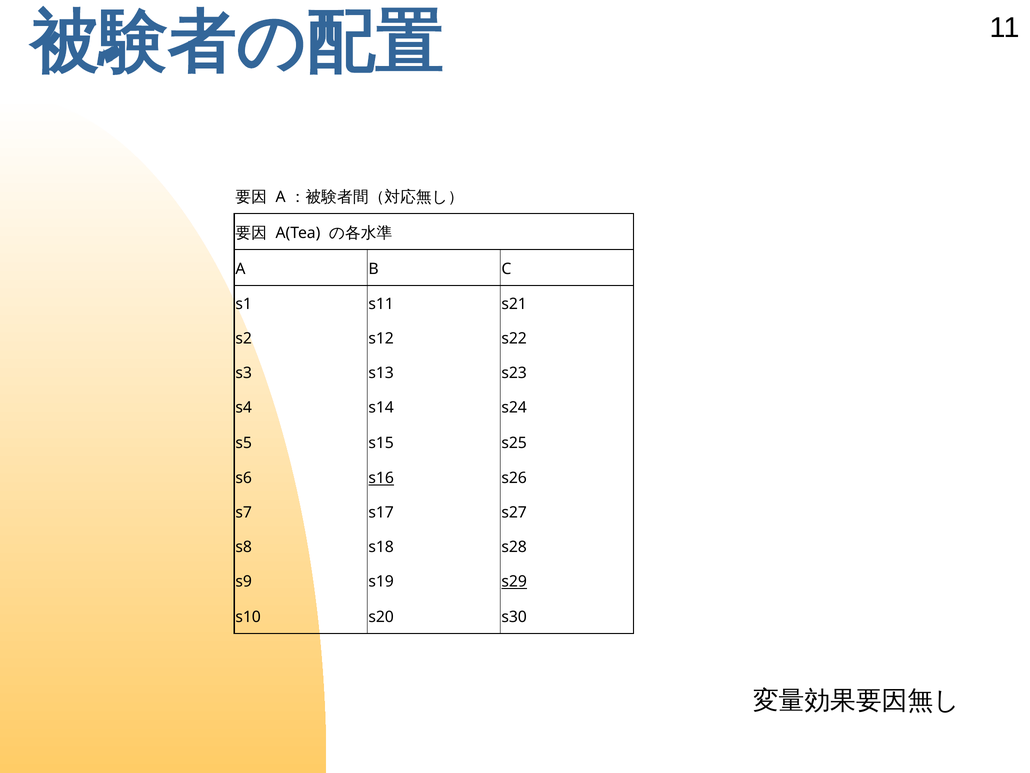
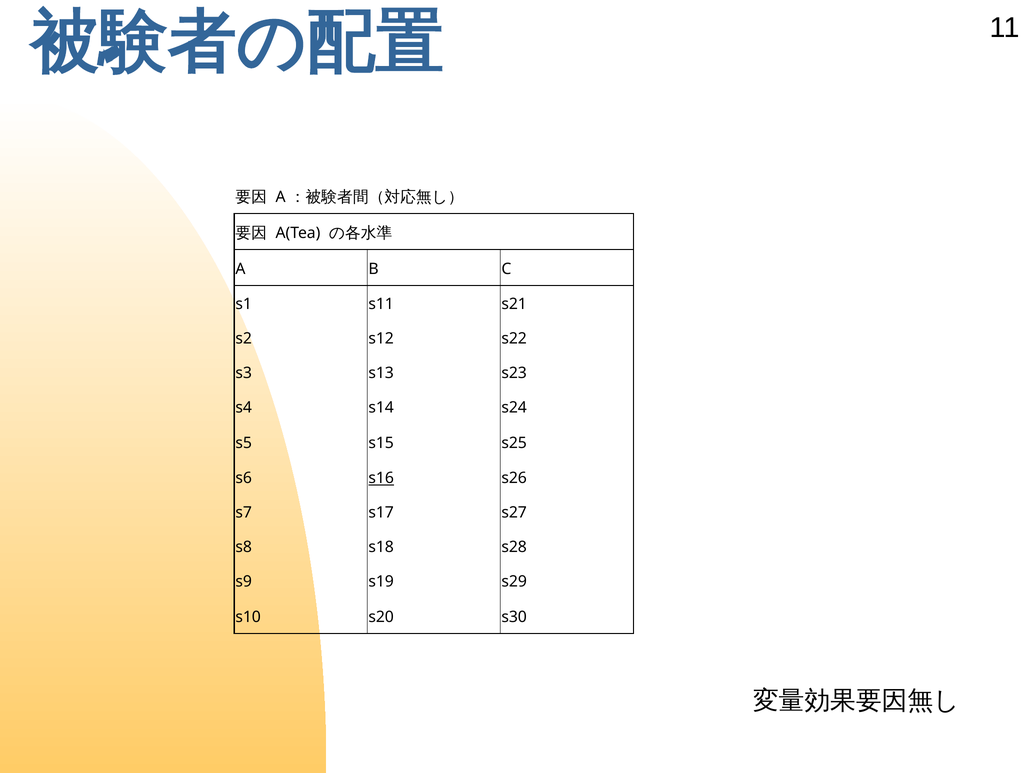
s29 underline: present -> none (514, 581)
